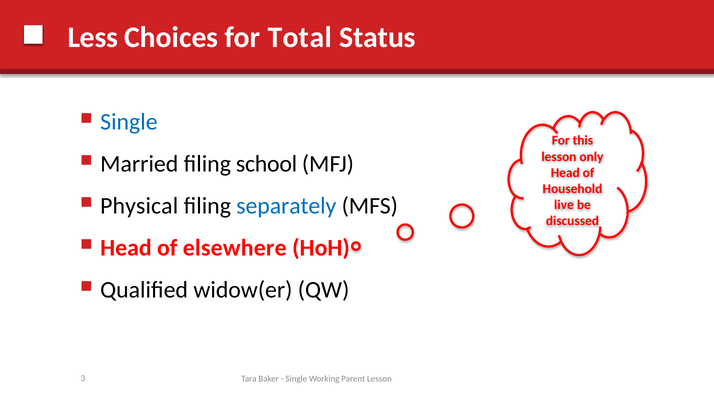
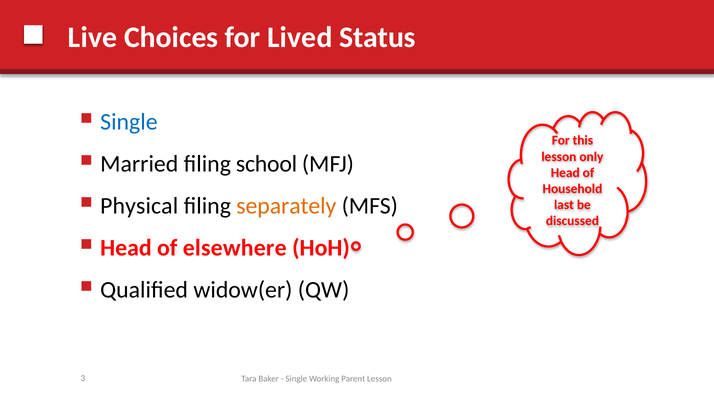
Less: Less -> Live (93, 37)
Total: Total -> Lived (300, 37)
separately colour: blue -> orange (286, 206)
live: live -> last (564, 205)
